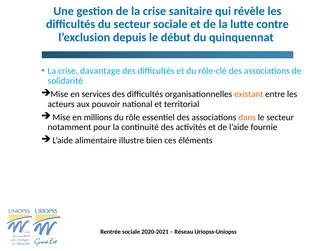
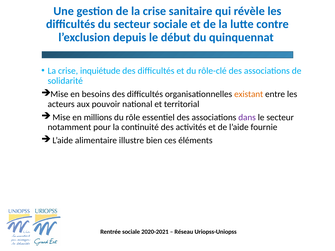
davantage: davantage -> inquiétude (100, 71)
services: services -> besoins (96, 94)
dans colour: orange -> purple (247, 117)
